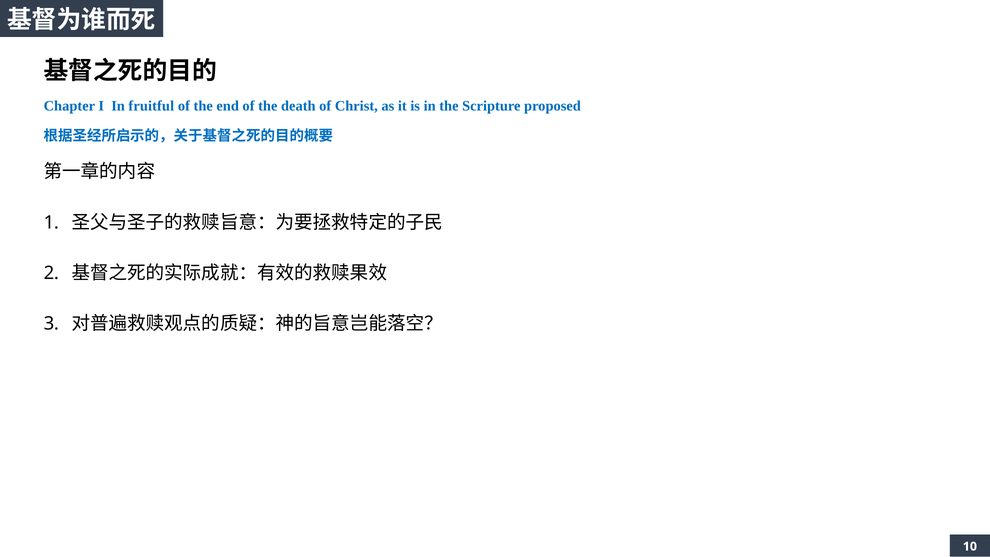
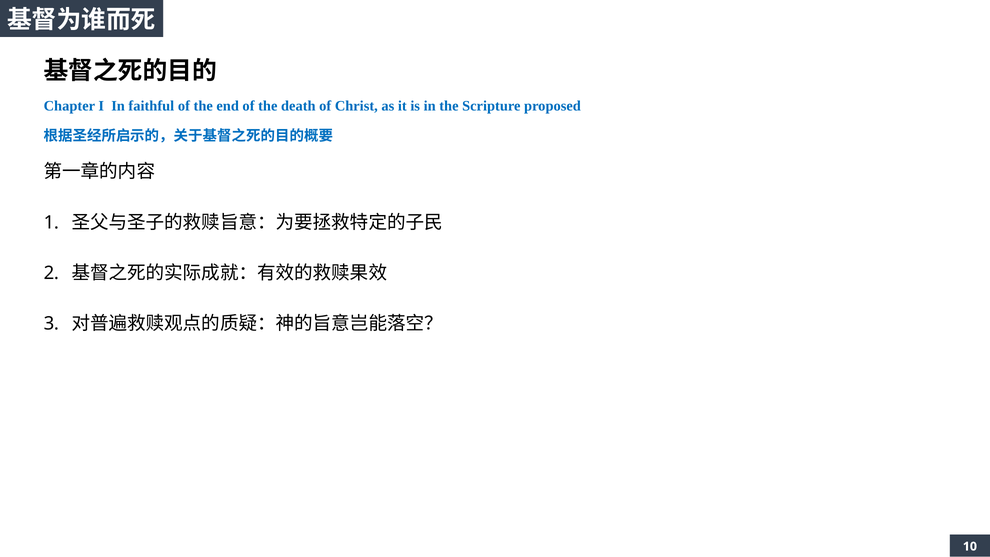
fruitful: fruitful -> faithful (151, 106)
